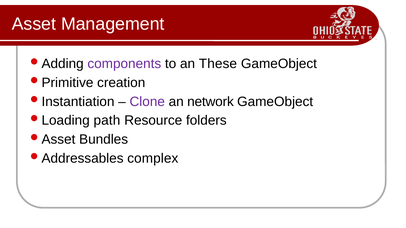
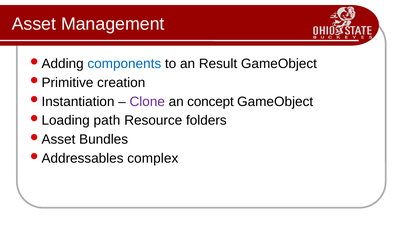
components colour: purple -> blue (124, 64)
These: These -> Result (218, 64)
network: network -> concept (210, 102)
